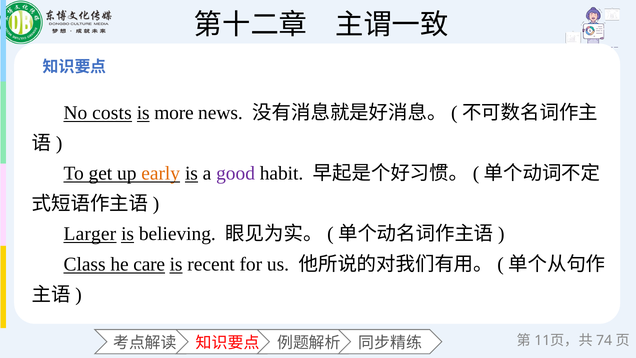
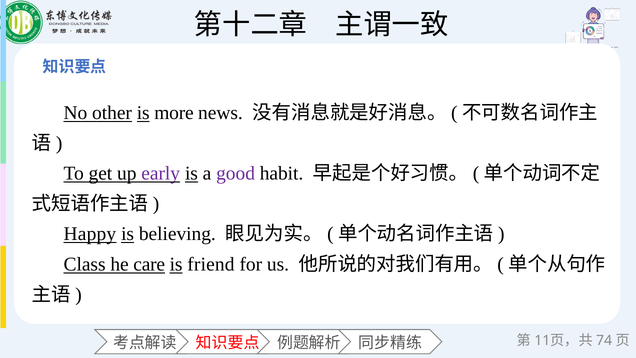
costs: costs -> other (112, 113)
early colour: orange -> purple (161, 173)
Larger: Larger -> Happy (90, 234)
recent: recent -> friend (211, 264)
